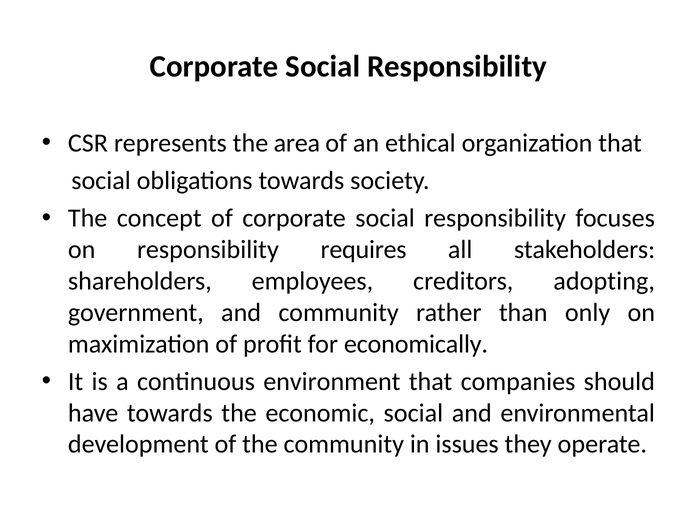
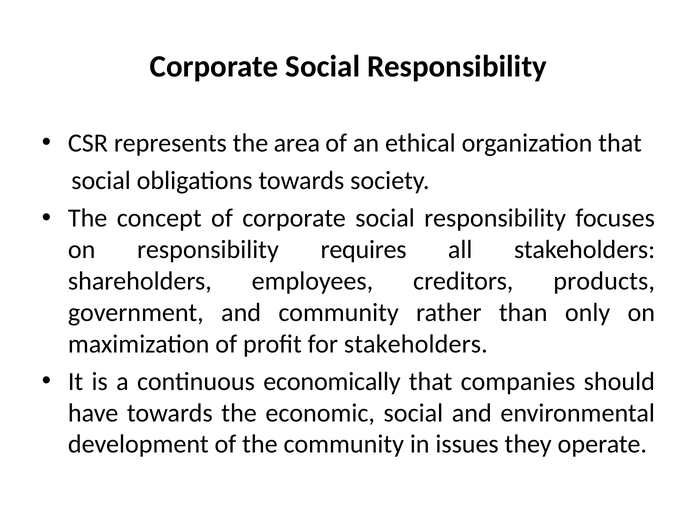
adopting: adopting -> products (604, 281)
for economically: economically -> stakeholders (416, 344)
environment: environment -> economically (332, 381)
